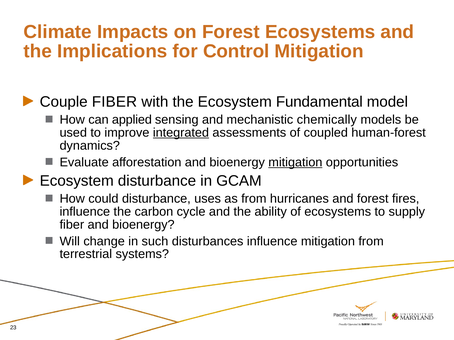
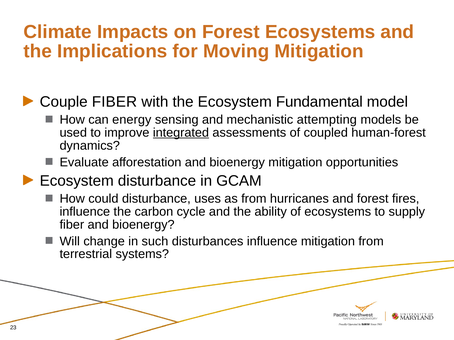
Control: Control -> Moving (236, 51)
applied: applied -> energy (132, 120)
chemically: chemically -> attempting (327, 120)
mitigation underline: present -> none (295, 162)
